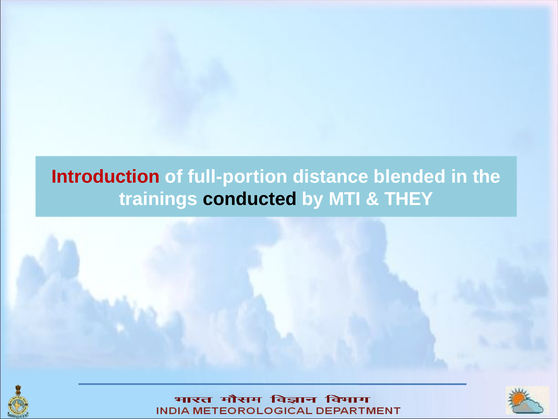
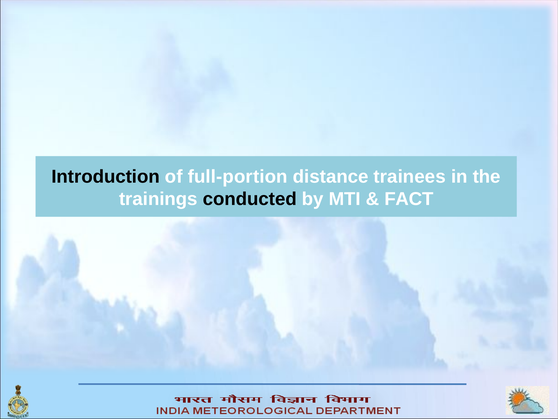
Introduction colour: red -> black (106, 176)
blended: blended -> trainees (410, 176)
THEY: THEY -> FACT (409, 199)
